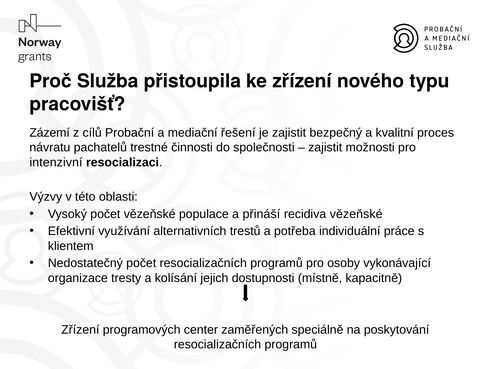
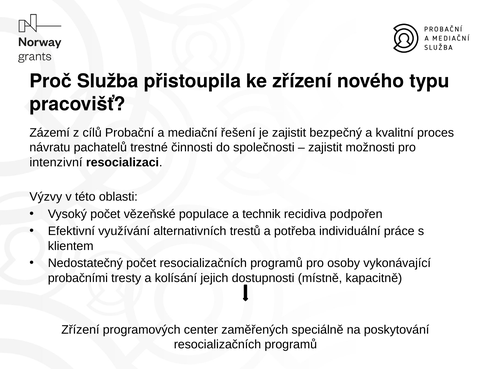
přináší: přináší -> technik (262, 214)
recidiva vězeňské: vězeňské -> podpořen (356, 214)
organizace: organizace -> probačními (78, 277)
